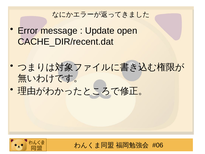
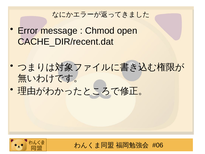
Update: Update -> Chmod (100, 31)
